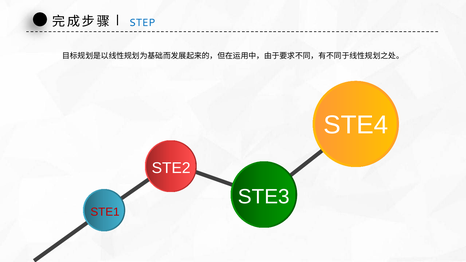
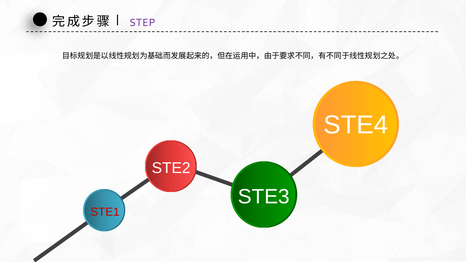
STEP colour: blue -> purple (142, 23)
